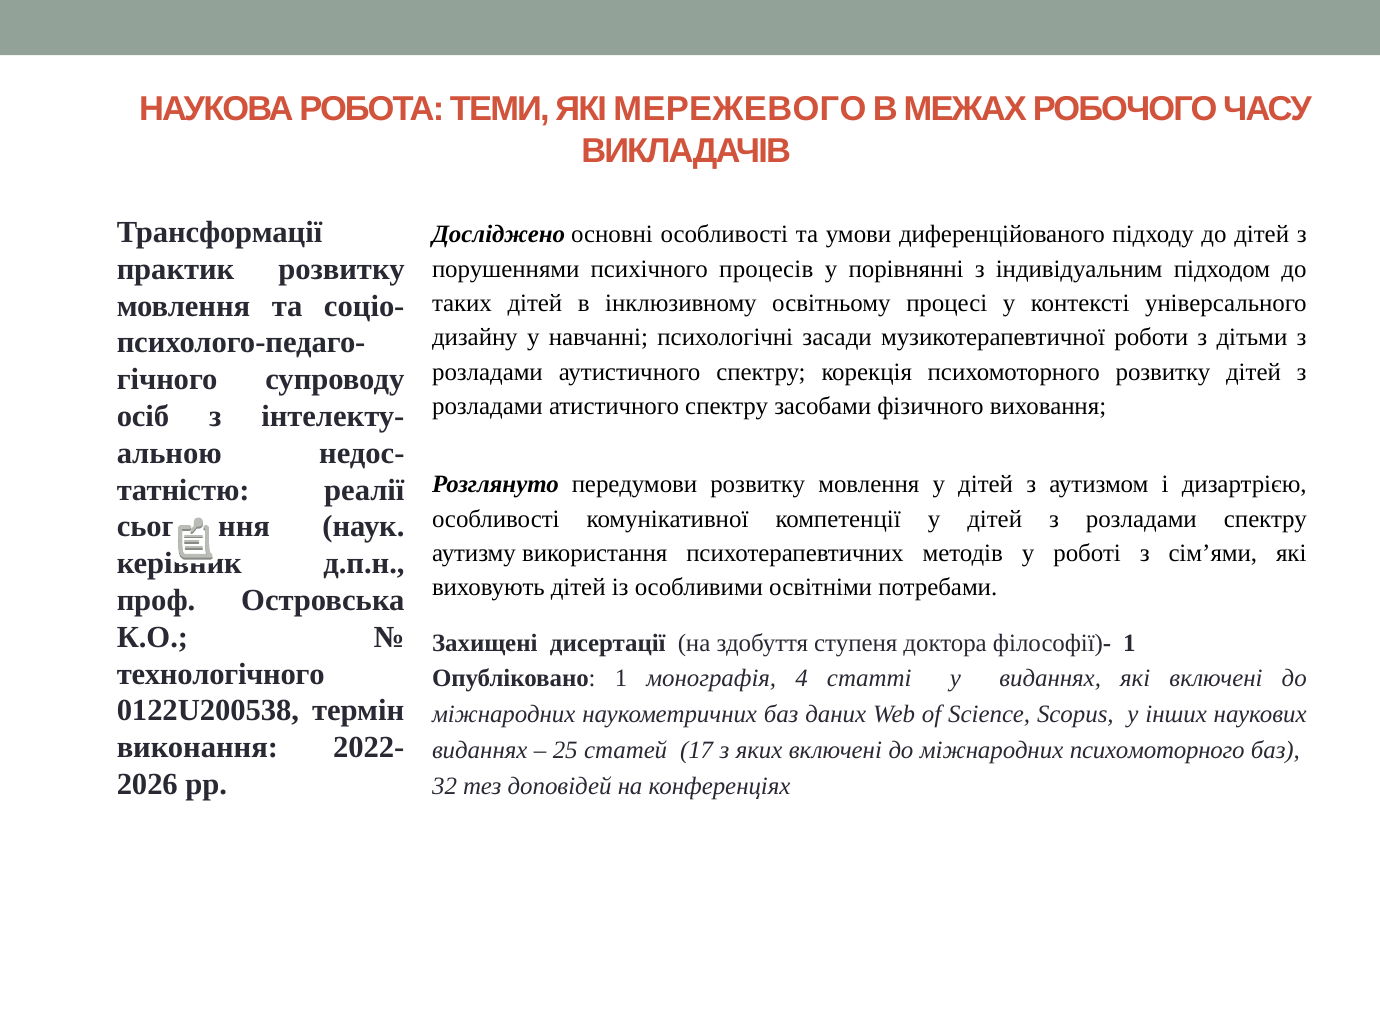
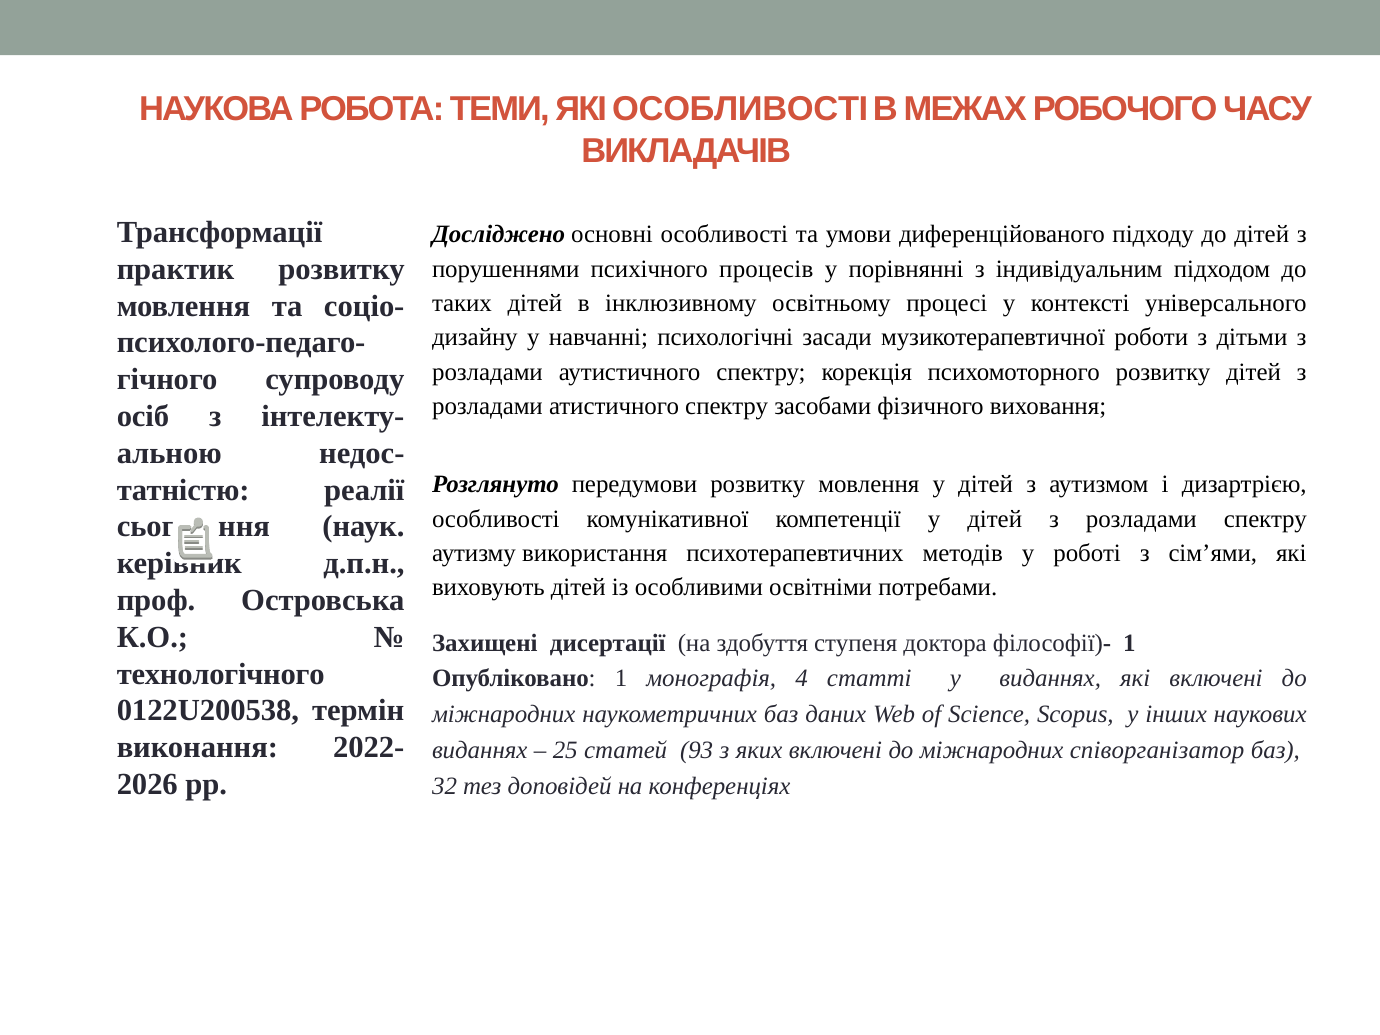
ЯКІ МЕРЕЖЕВОГО: МЕРЕЖЕВОГО -> ОСОБЛИВОСТІ (740, 109)
17: 17 -> 93 (697, 751)
міжнародних психомоторного: психомоторного -> співорганізатор (1157, 751)
